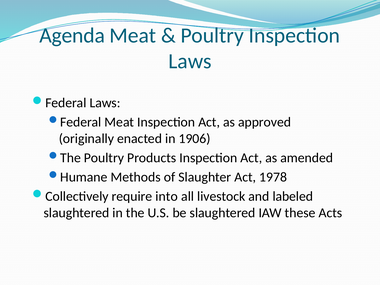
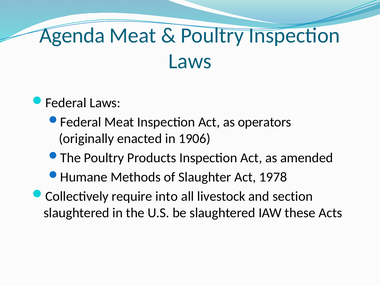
approved: approved -> operators (265, 122)
labeled: labeled -> section (293, 196)
